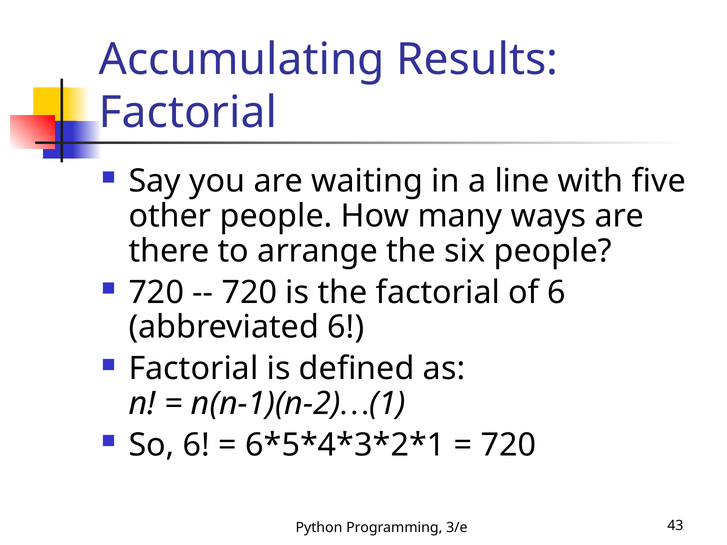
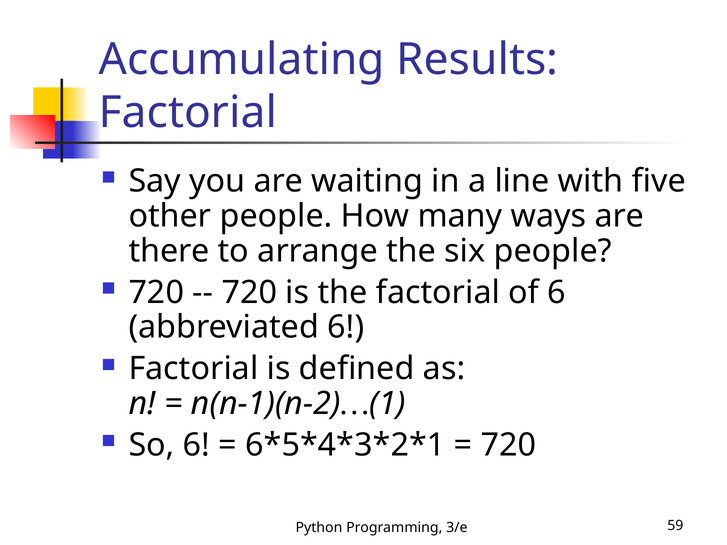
43: 43 -> 59 (675, 526)
